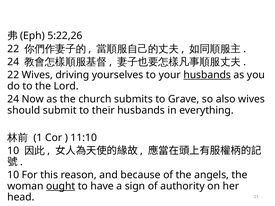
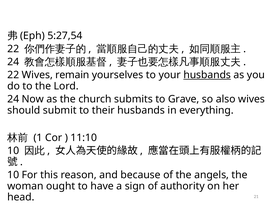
5:22,26: 5:22,26 -> 5:27,54 (65, 36)
driving: driving -> remain (72, 75)
ought underline: present -> none (61, 186)
